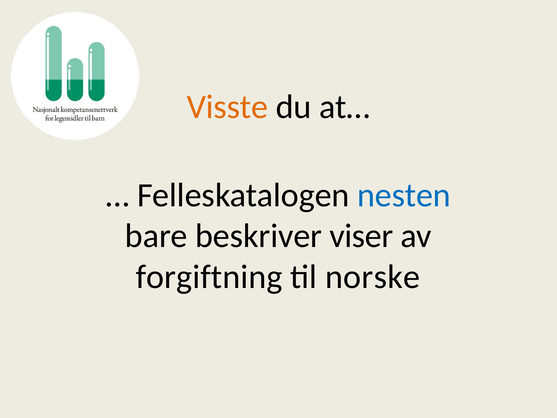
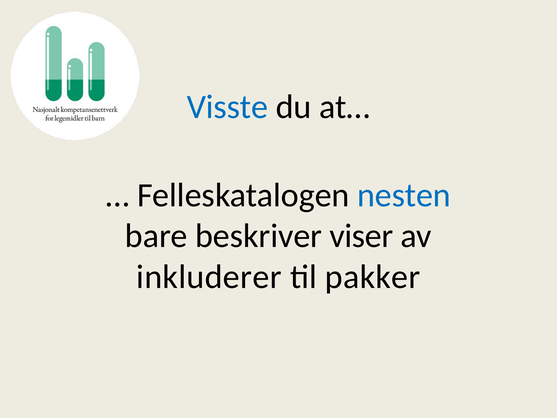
Visste colour: orange -> blue (227, 107)
forgiftning: forgiftning -> inkluderer (209, 277)
norske: norske -> pakker (373, 277)
